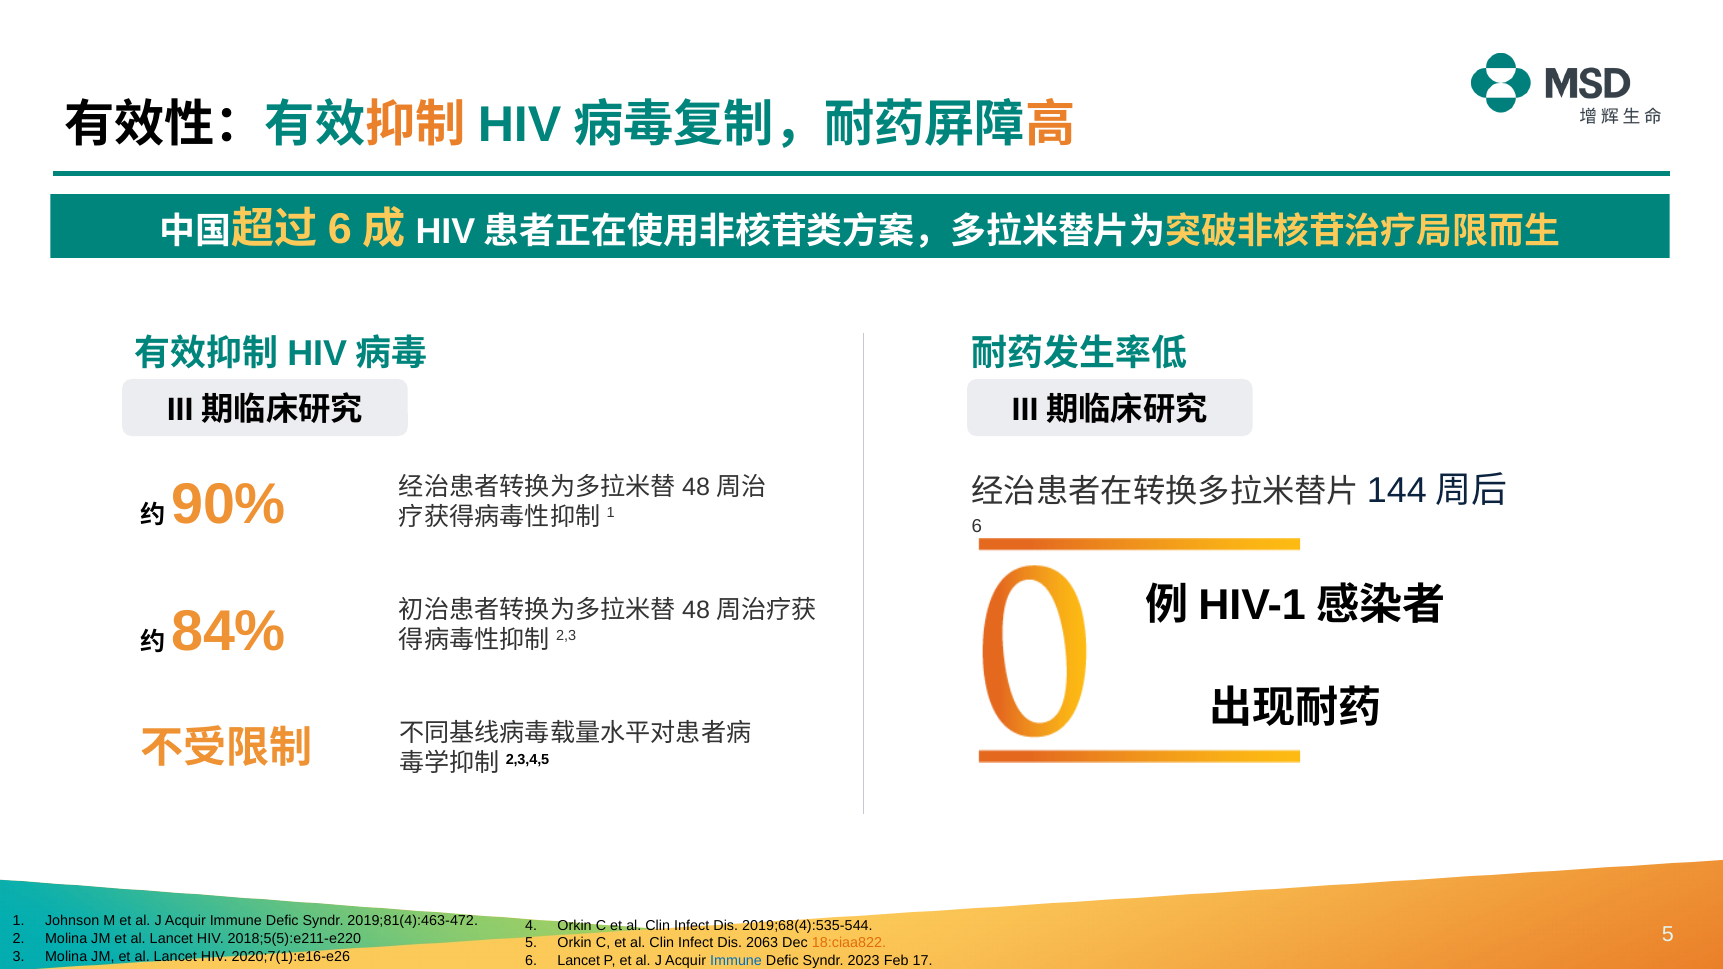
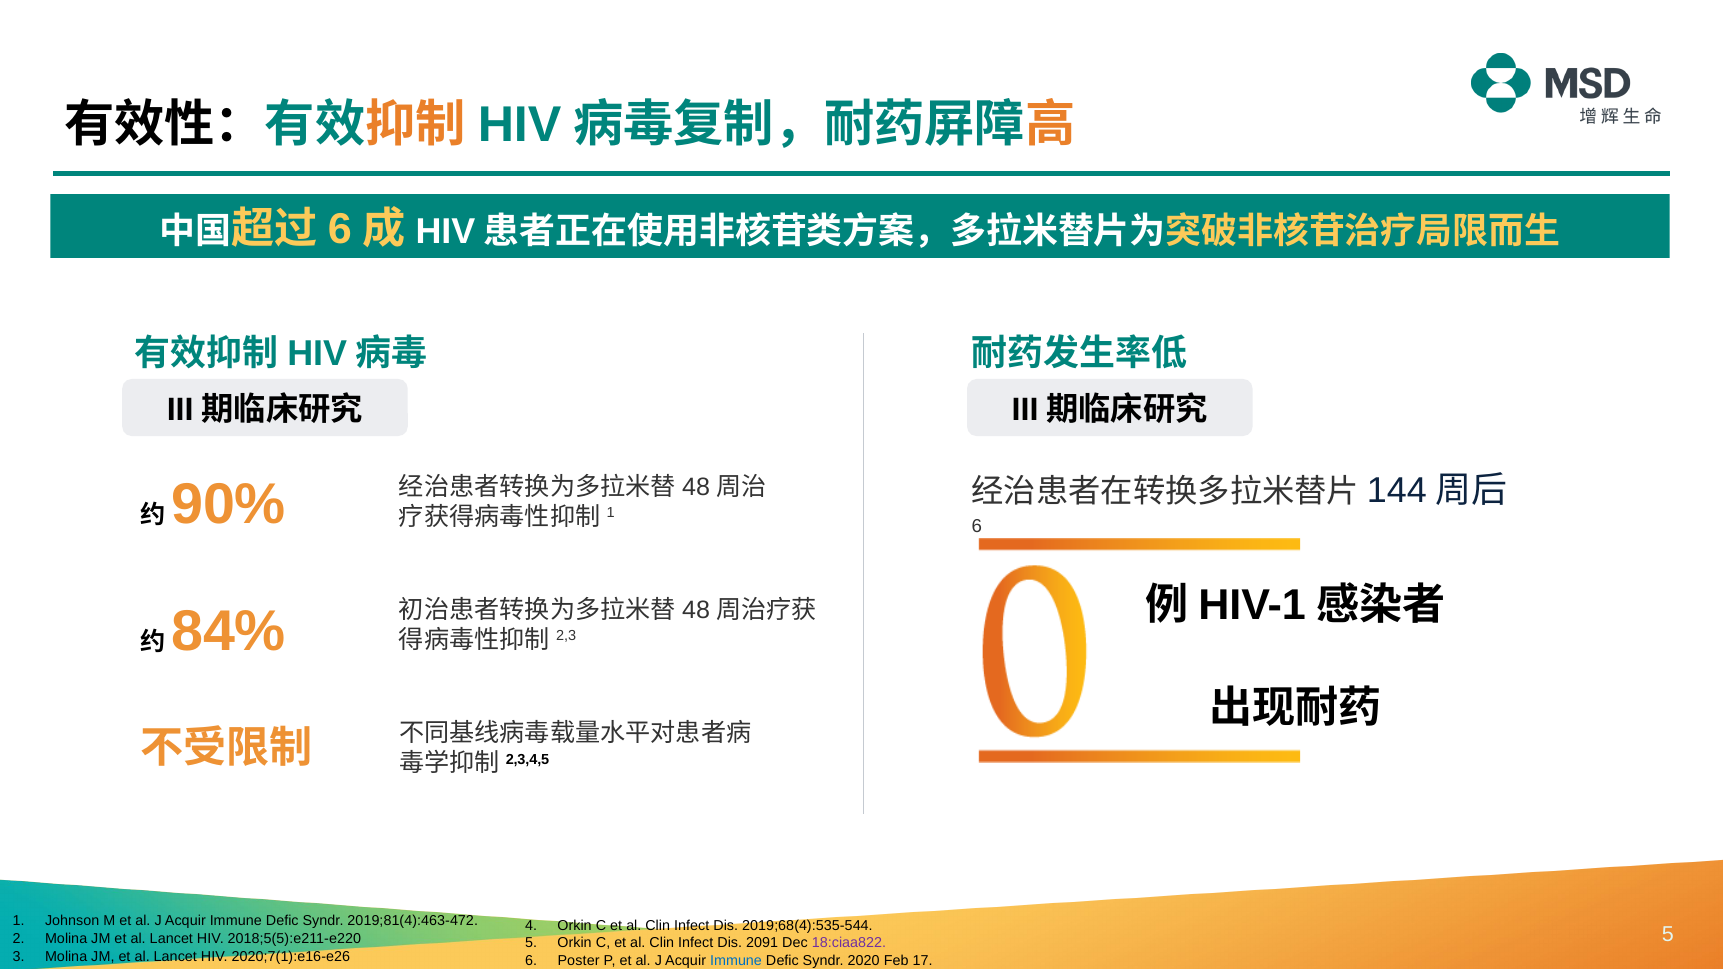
2063: 2063 -> 2091 (762, 943)
18:ciaa822 colour: orange -> purple (849, 943)
Lancet: Lancet -> Poster (579, 961)
2023: 2023 -> 2020 (864, 961)
